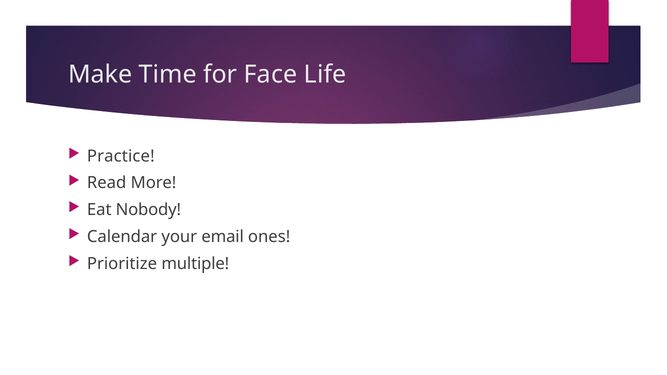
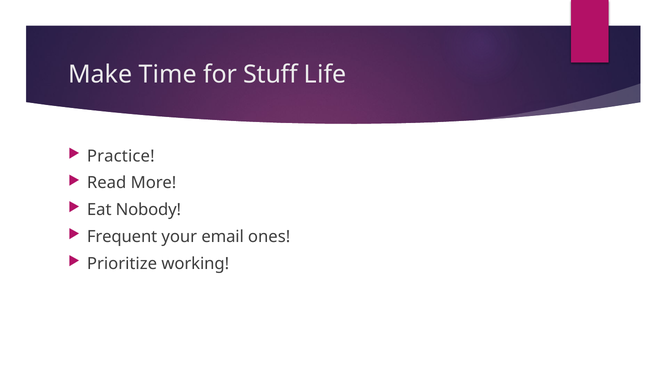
Face: Face -> Stuff (271, 74)
Calendar: Calendar -> Frequent (122, 237)
multiple: multiple -> working (195, 264)
